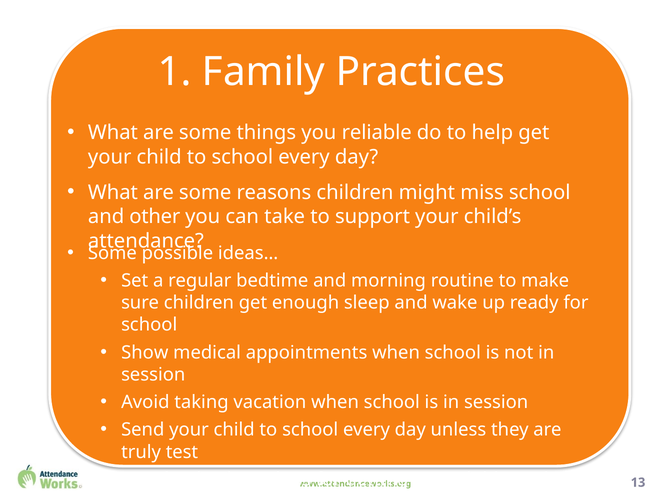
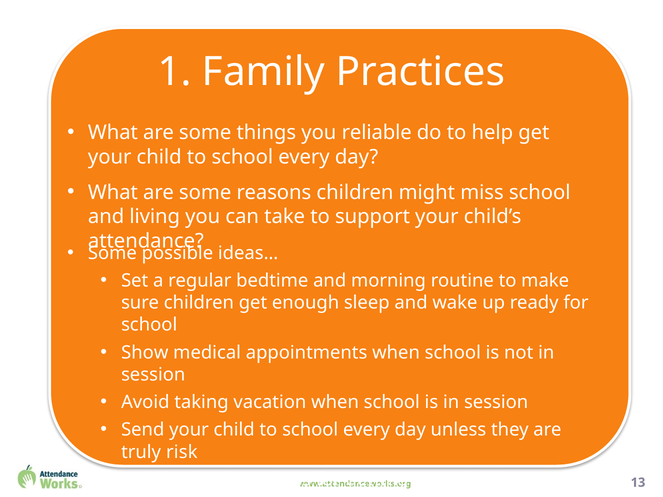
other: other -> living (155, 217)
test: test -> risk (182, 452)
